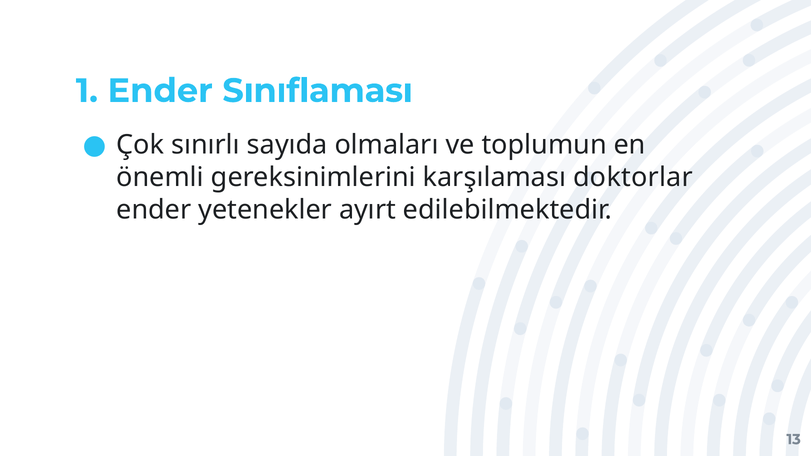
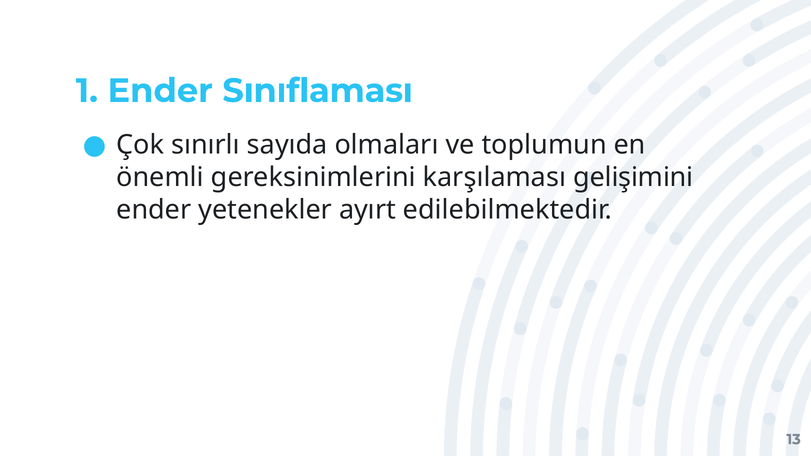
doktorlar: doktorlar -> gelişimini (633, 177)
